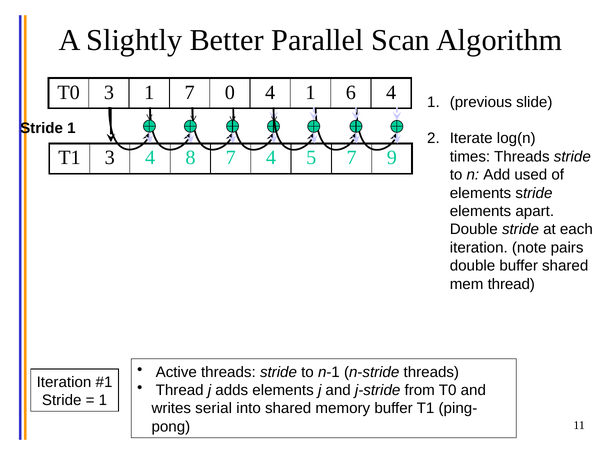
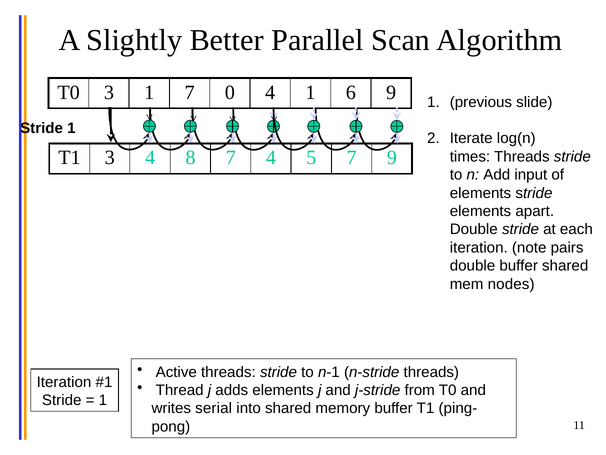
6 4: 4 -> 9 (391, 92)
used: used -> input (531, 175)
mem thread: thread -> nodes (511, 284)
